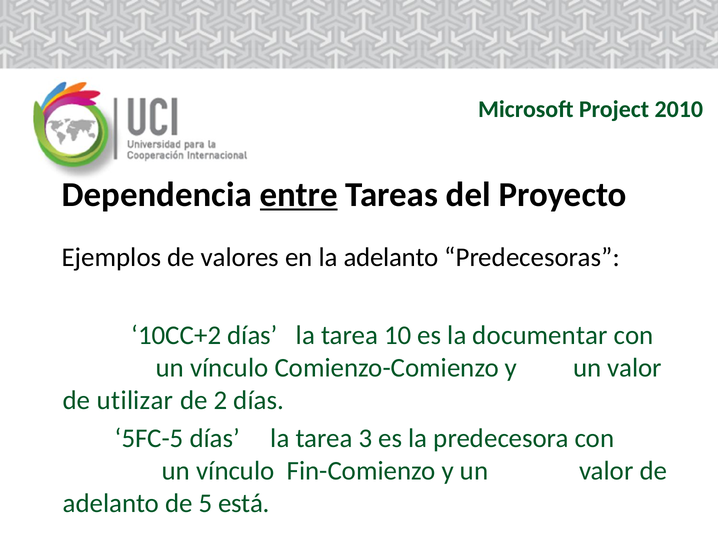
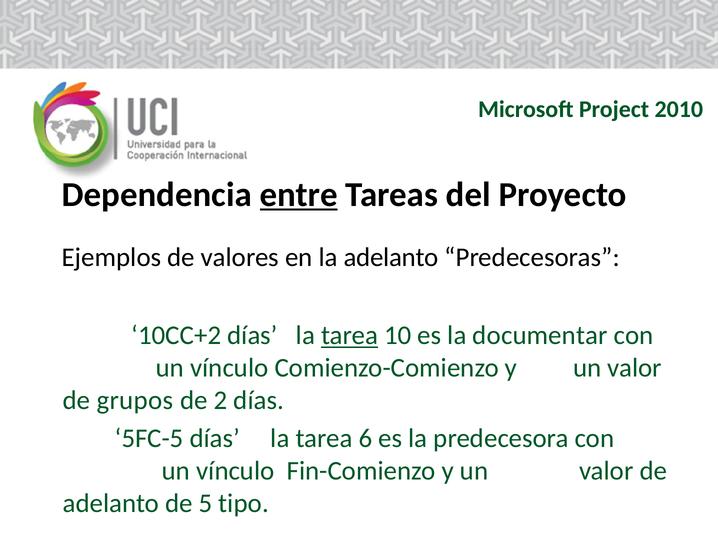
tarea underline: none -> present (350, 335)
utilizar: utilizar -> grupos (135, 400)
3: 3 -> 6 (365, 438)
está: está -> tipo (244, 503)
